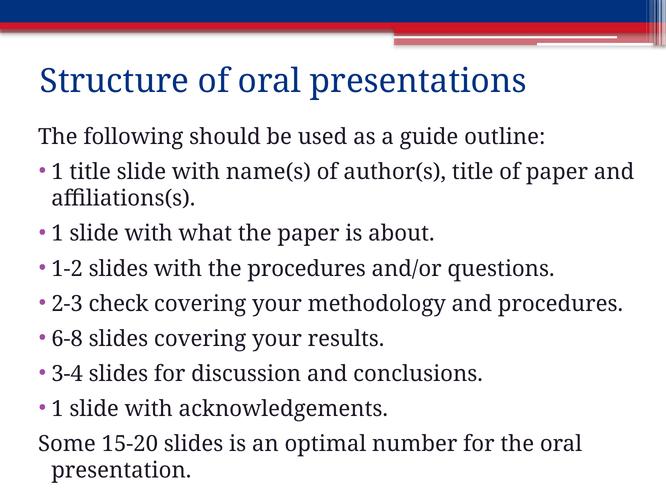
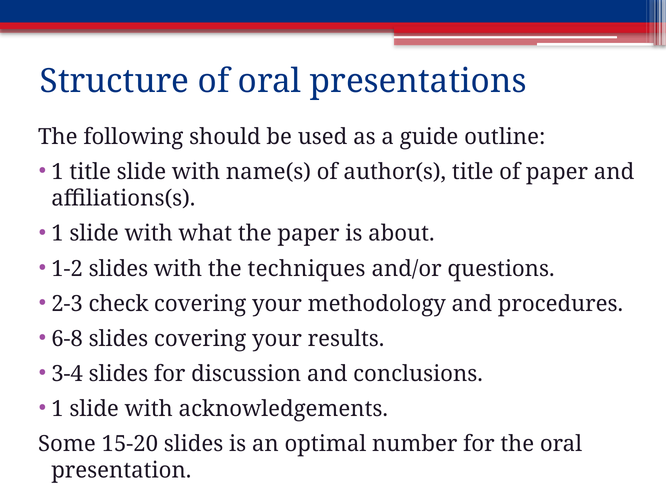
the procedures: procedures -> techniques (306, 268)
